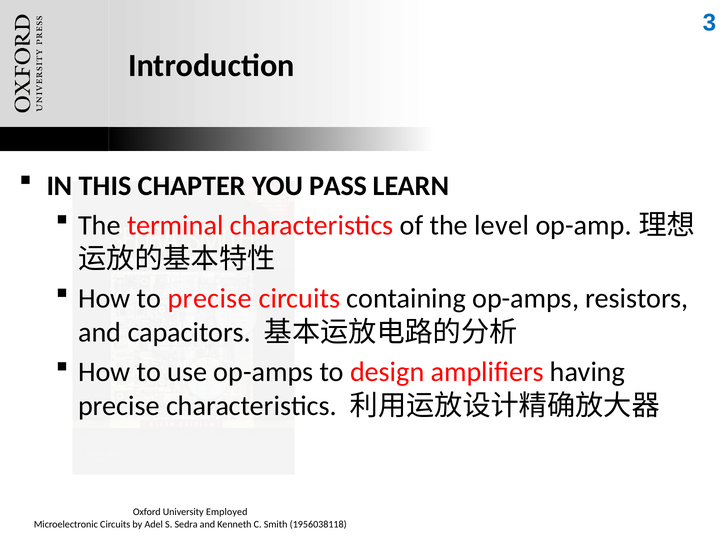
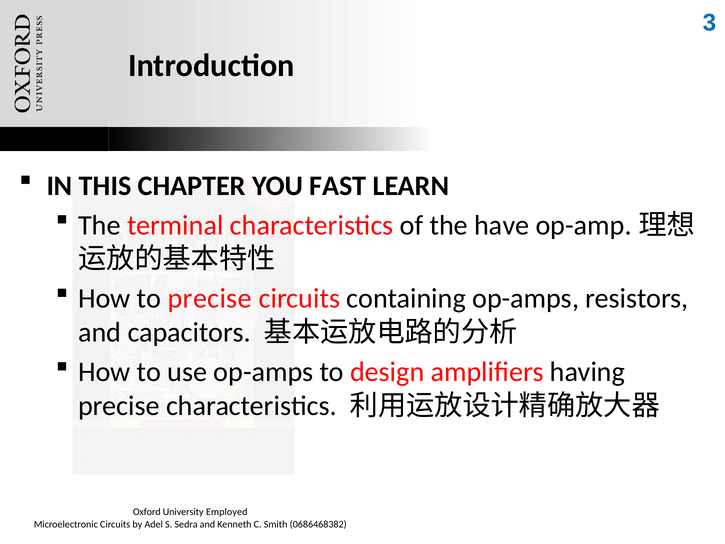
PASS: PASS -> FAST (338, 186)
level: level -> have (502, 225)
1956038118: 1956038118 -> 0686468382 (318, 524)
